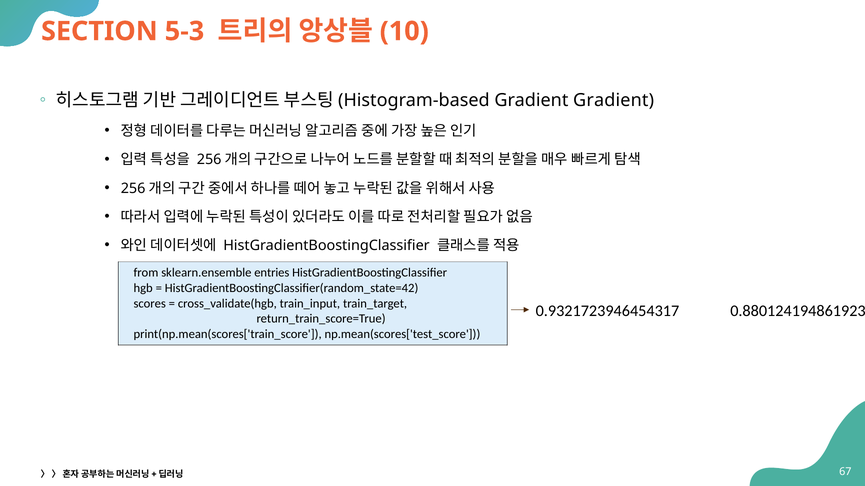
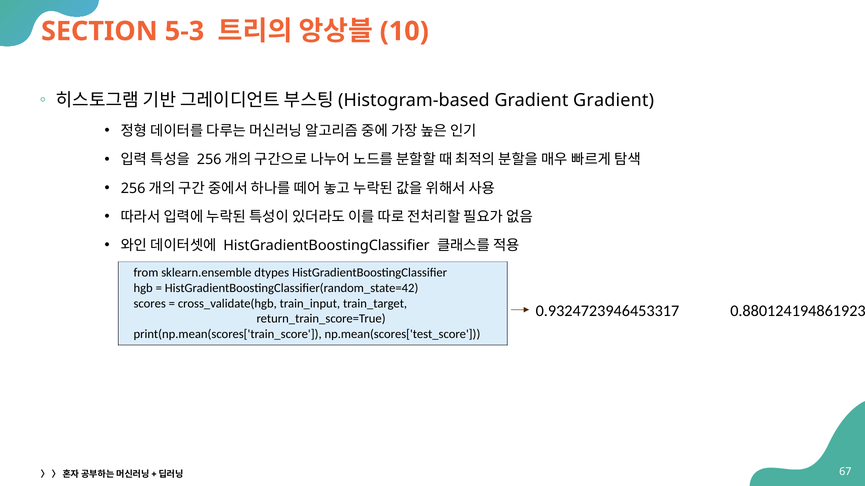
entries: entries -> dtypes (272, 273)
0.9321723946454317: 0.9321723946454317 -> 0.9324723946453317 (607, 311)
